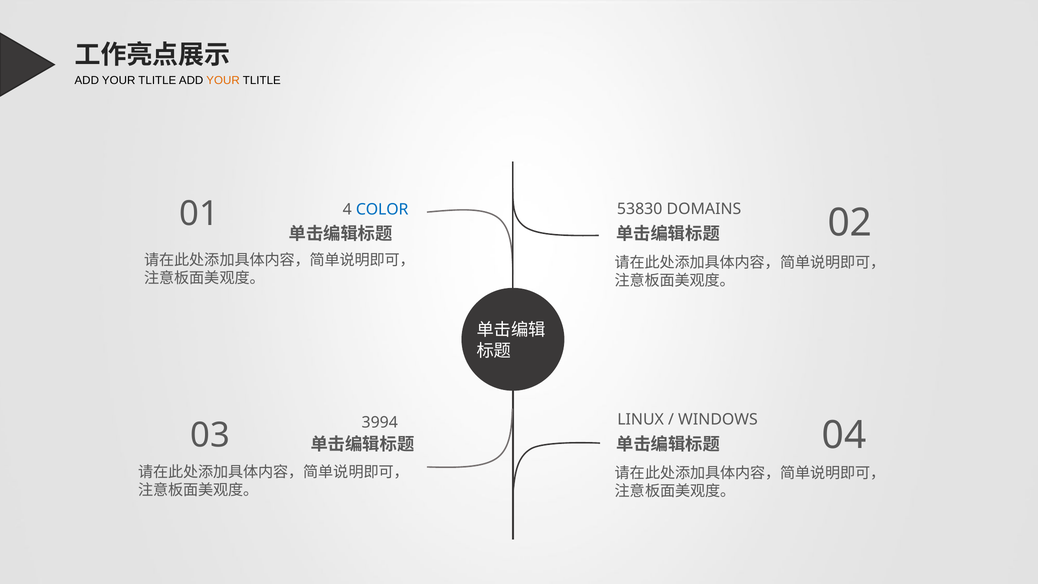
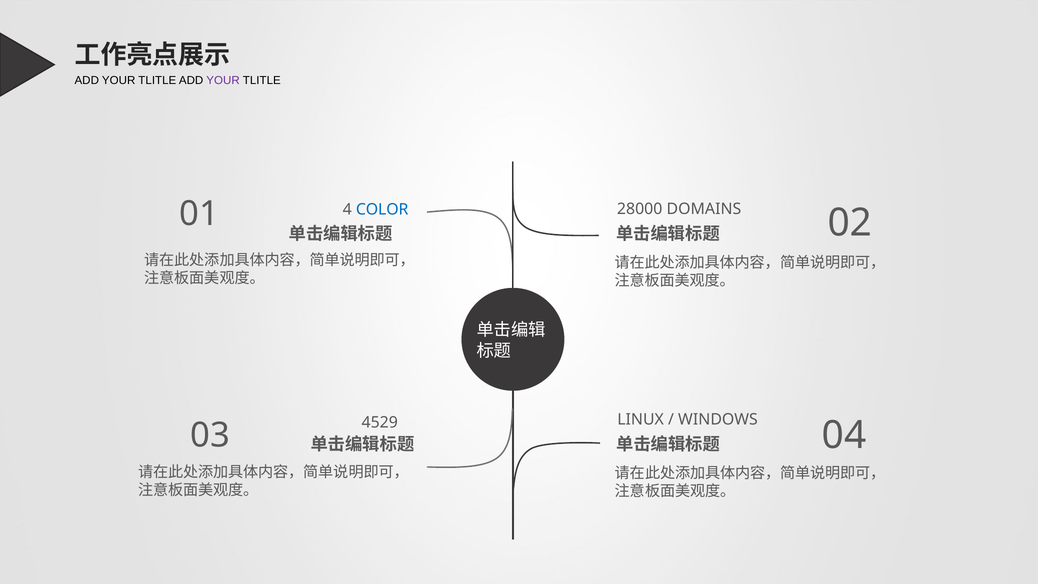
YOUR colour: orange -> purple (223, 80)
53830: 53830 -> 28000 (640, 209)
3994: 3994 -> 4529 (380, 422)
